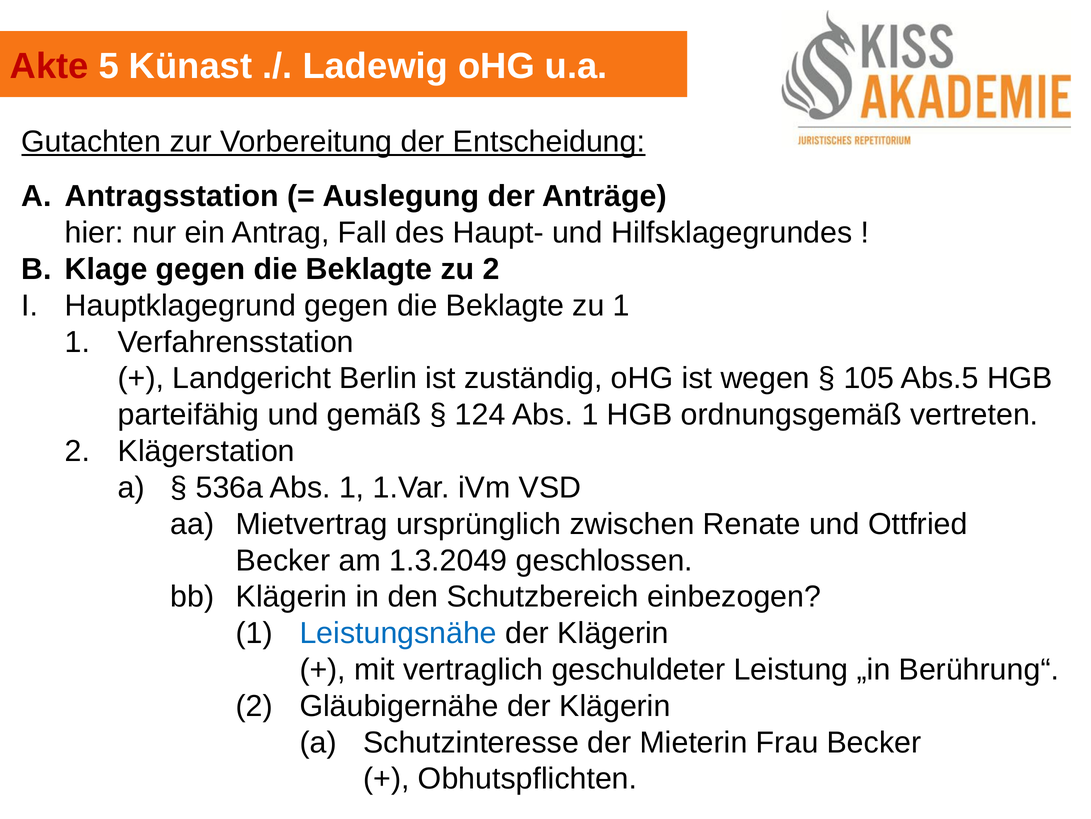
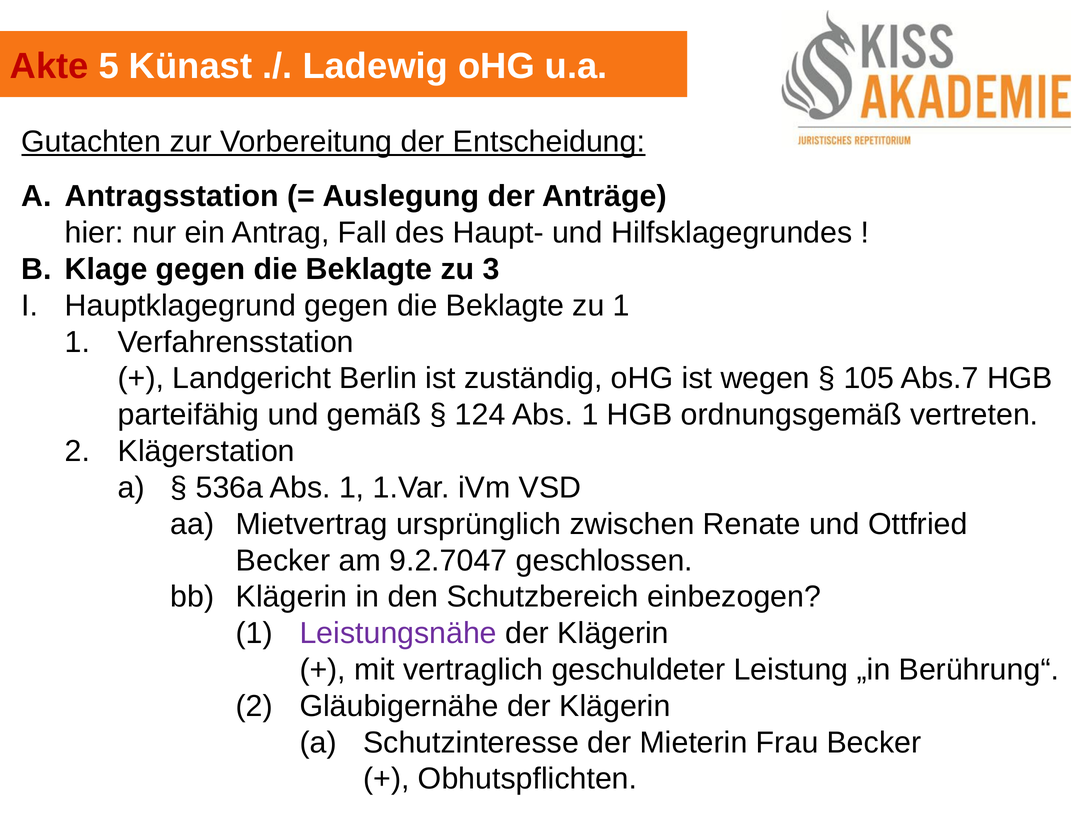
zu 2: 2 -> 3 (491, 269)
Abs.5: Abs.5 -> Abs.7 (940, 378)
1.3.2049: 1.3.2049 -> 9.2.7047 (448, 560)
Leistungsnähe colour: blue -> purple (398, 633)
